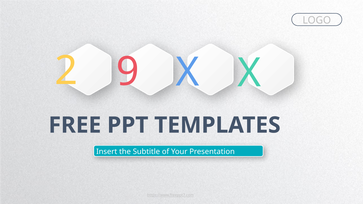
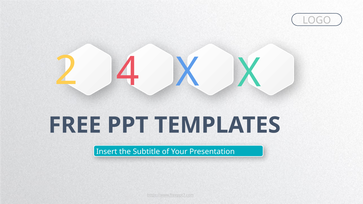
9: 9 -> 4 (128, 72)
